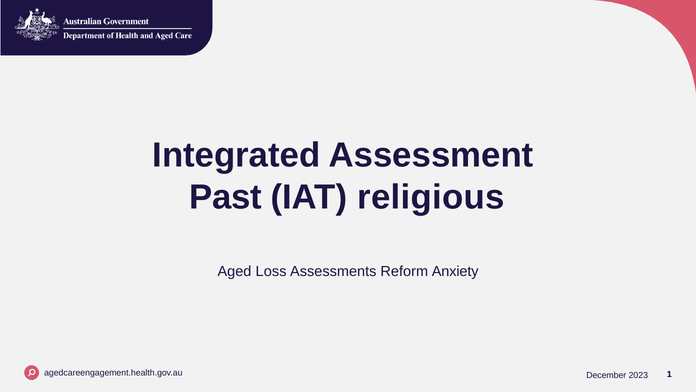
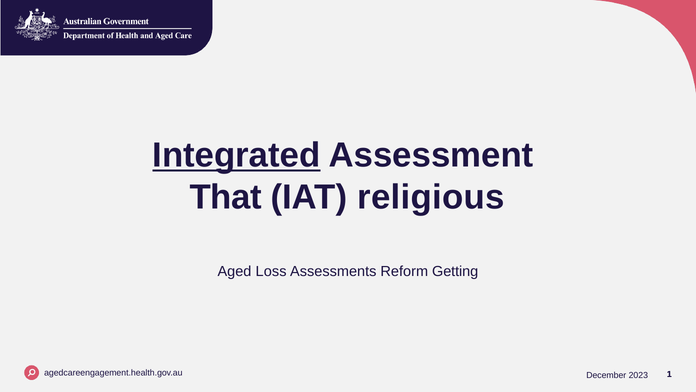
Integrated underline: none -> present (236, 155)
Past: Past -> That (226, 197)
Anxiety: Anxiety -> Getting (455, 271)
